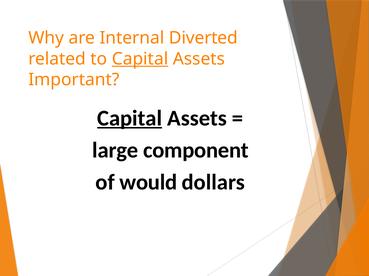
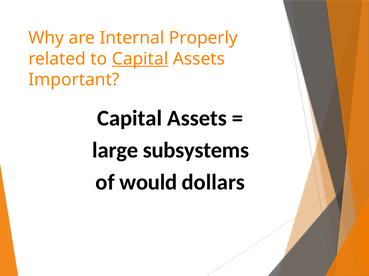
Diverted: Diverted -> Properly (203, 38)
Capital underline: present -> none (130, 118)
component: component -> subsystems (196, 151)
